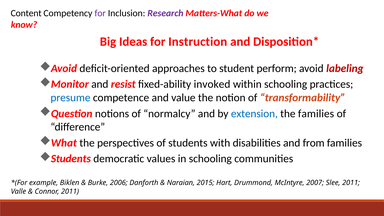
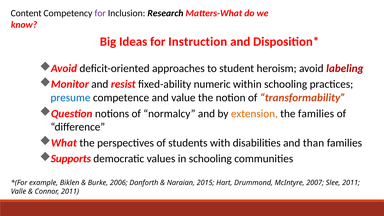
Research colour: purple -> black (165, 13)
perform: perform -> heroism (277, 68)
invoked: invoked -> numeric (212, 84)
extension colour: blue -> orange (254, 114)
from: from -> than (314, 143)
Students: Students -> Supports (71, 159)
